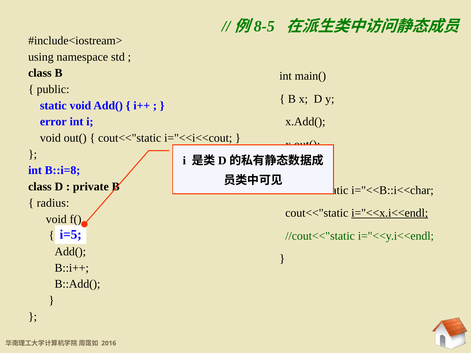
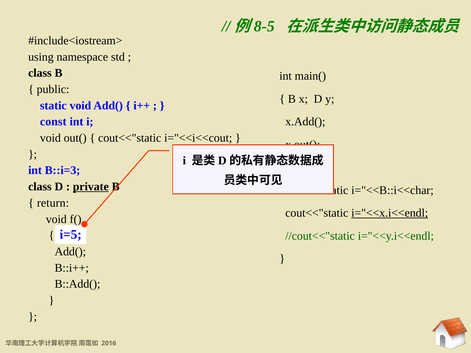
error: error -> const (53, 122)
B::i=8: B::i=8 -> B::i=3 (63, 171)
private underline: none -> present (91, 187)
radius: radius -> return (53, 203)
